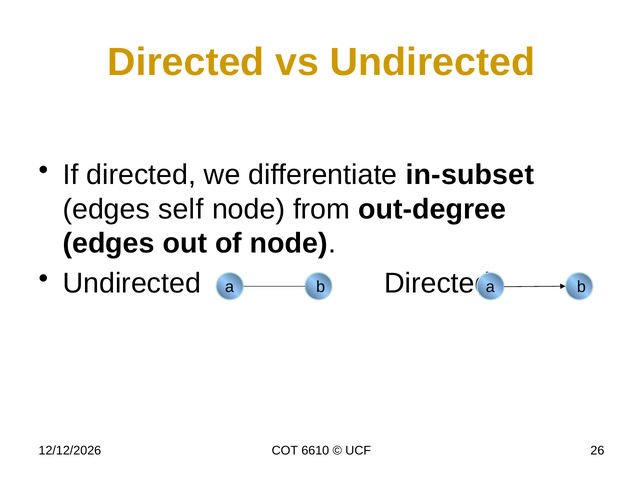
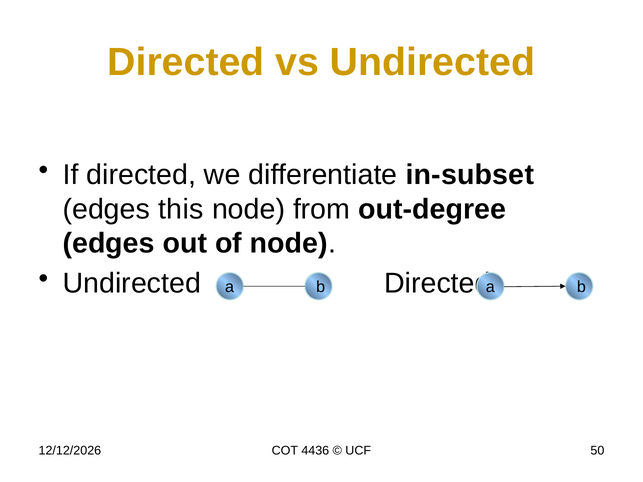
self: self -> this (181, 209)
6610: 6610 -> 4436 (315, 451)
26: 26 -> 50 (597, 451)
